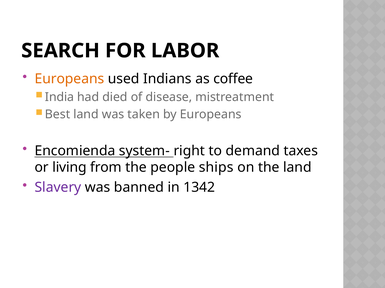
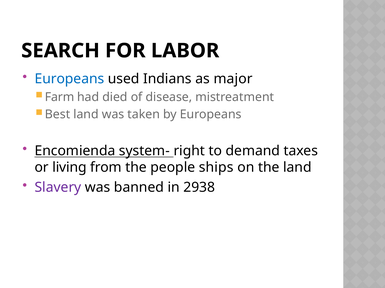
Europeans colour: orange -> blue (69, 79)
coffee: coffee -> major (233, 79)
India: India -> Farm (60, 97)
1342: 1342 -> 2938 (199, 188)
